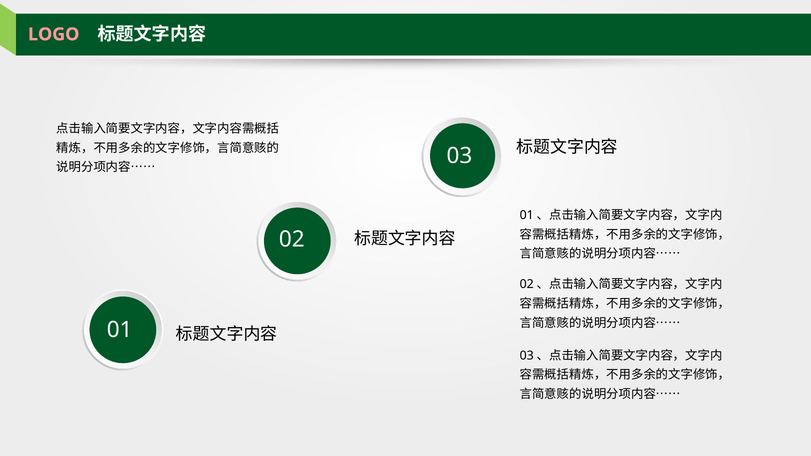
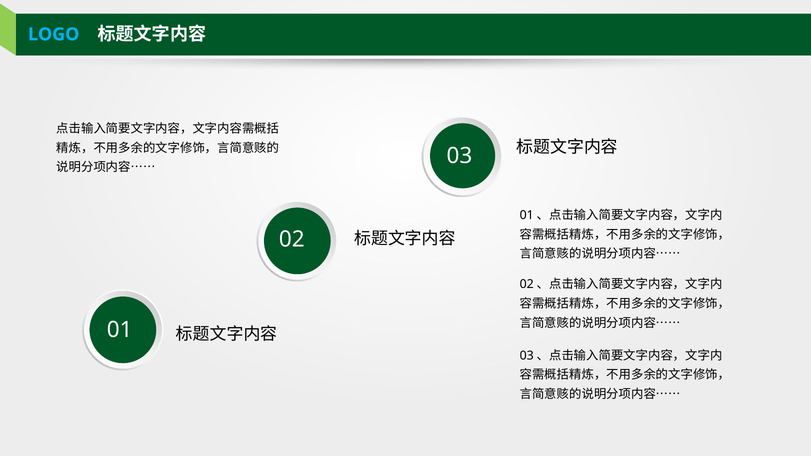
LOGO colour: pink -> light blue (54, 34)
